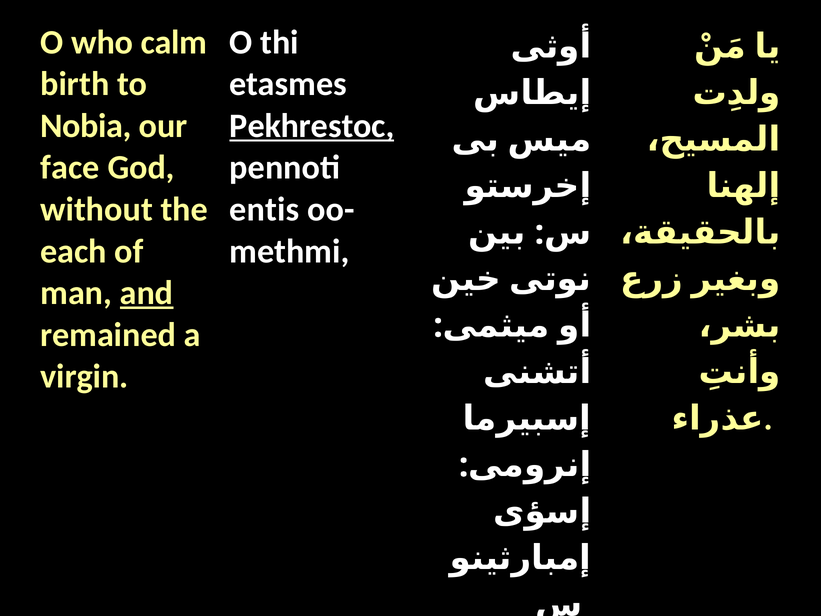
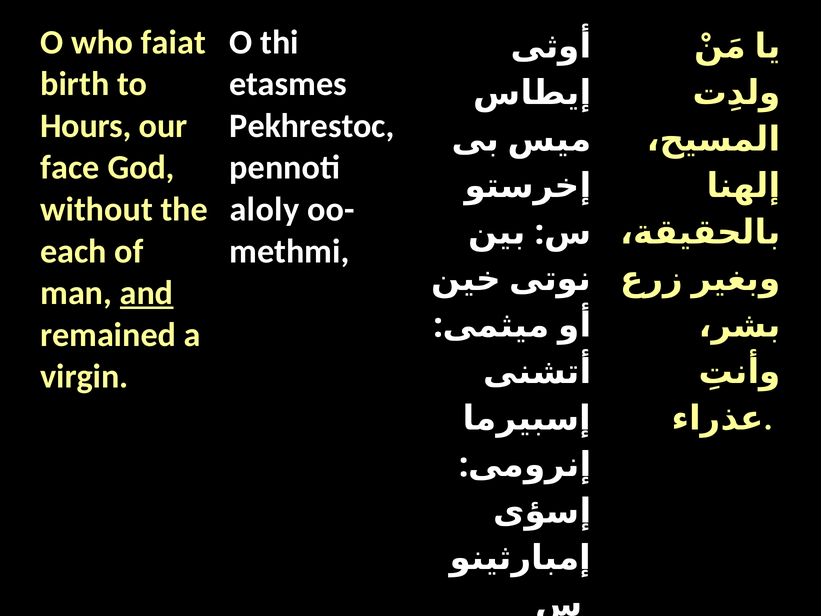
calm: calm -> faiat (174, 42)
Nobia: Nobia -> Hours (86, 126)
Pekhrestoc underline: present -> none (312, 126)
entis: entis -> aloly (264, 209)
